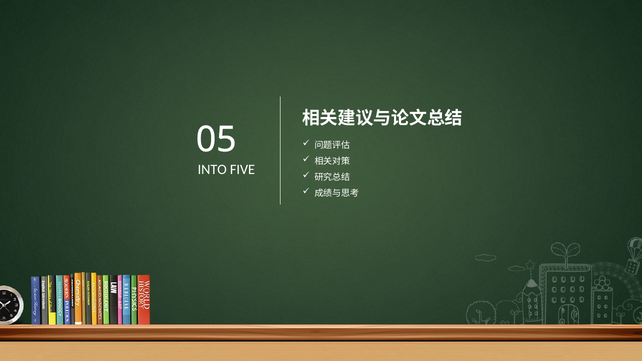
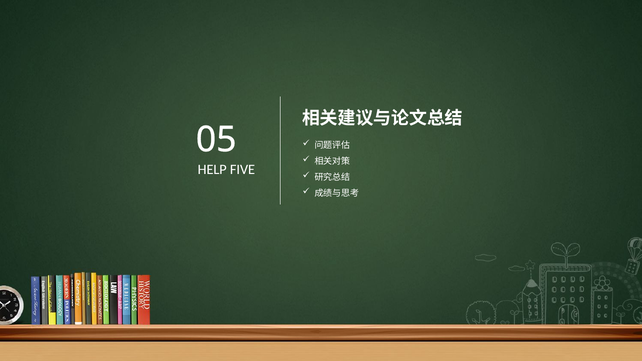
INTO: INTO -> HELP (212, 169)
